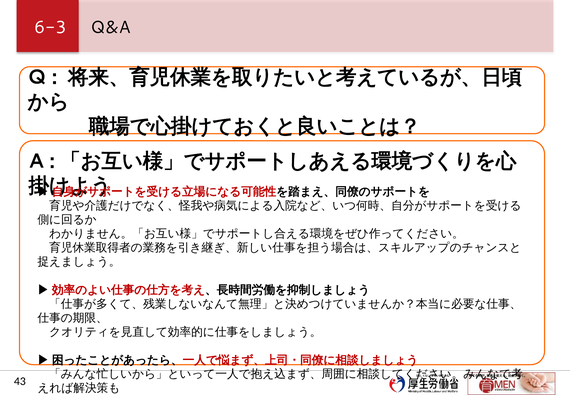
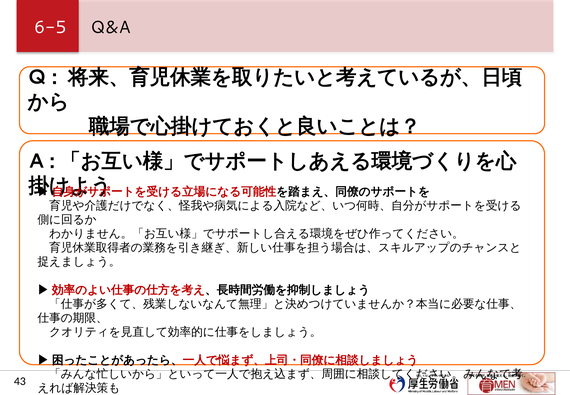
6-3: 6-3 -> 6-5 (50, 27)
